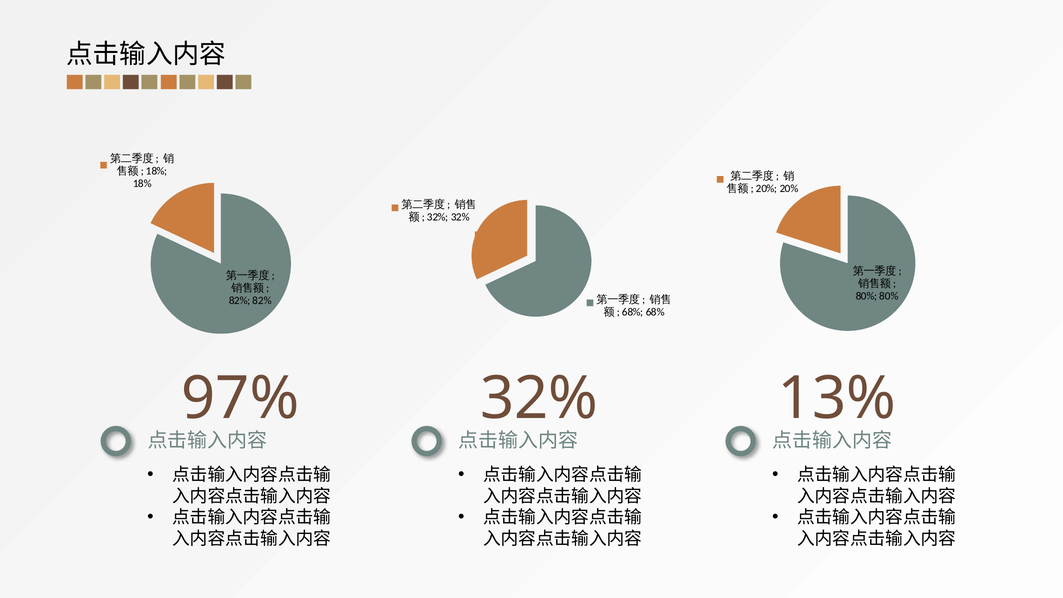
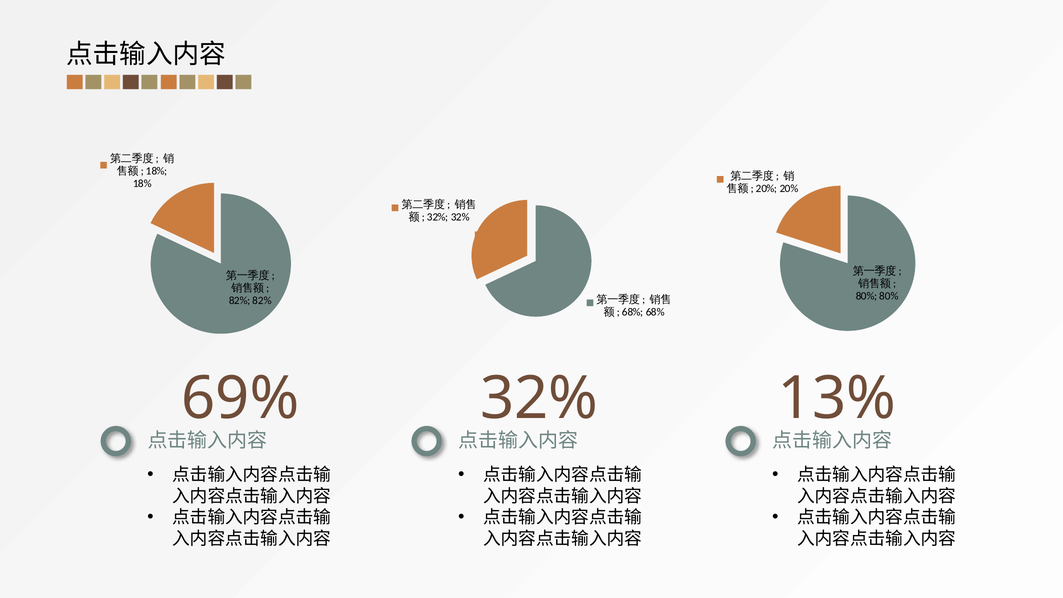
97%: 97% -> 69% (240, 399)
